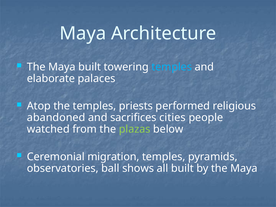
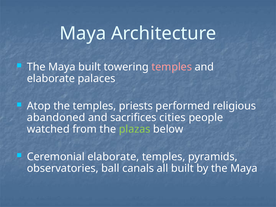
temples colour: light blue -> pink (172, 67)
Ceremonial migration: migration -> elaborate (113, 157)
shows: shows -> canals (138, 168)
